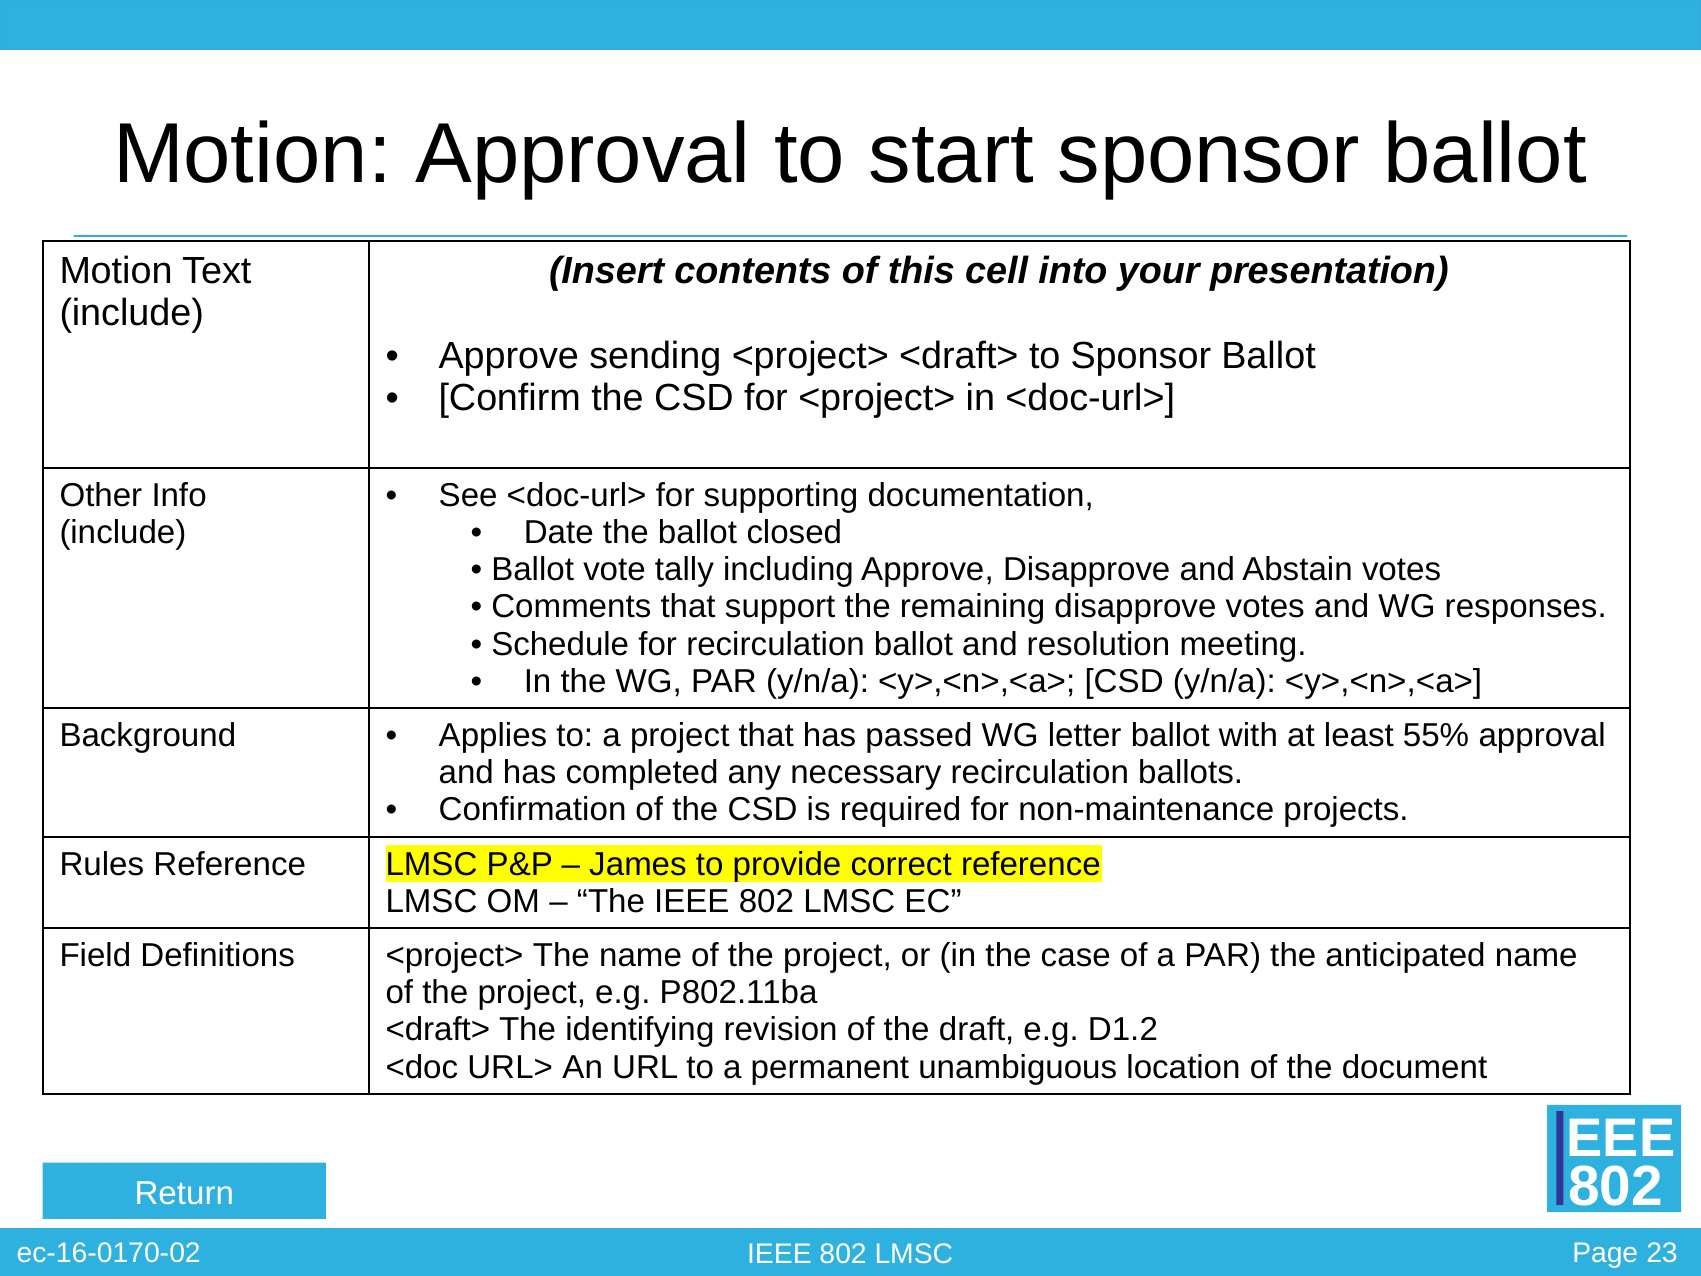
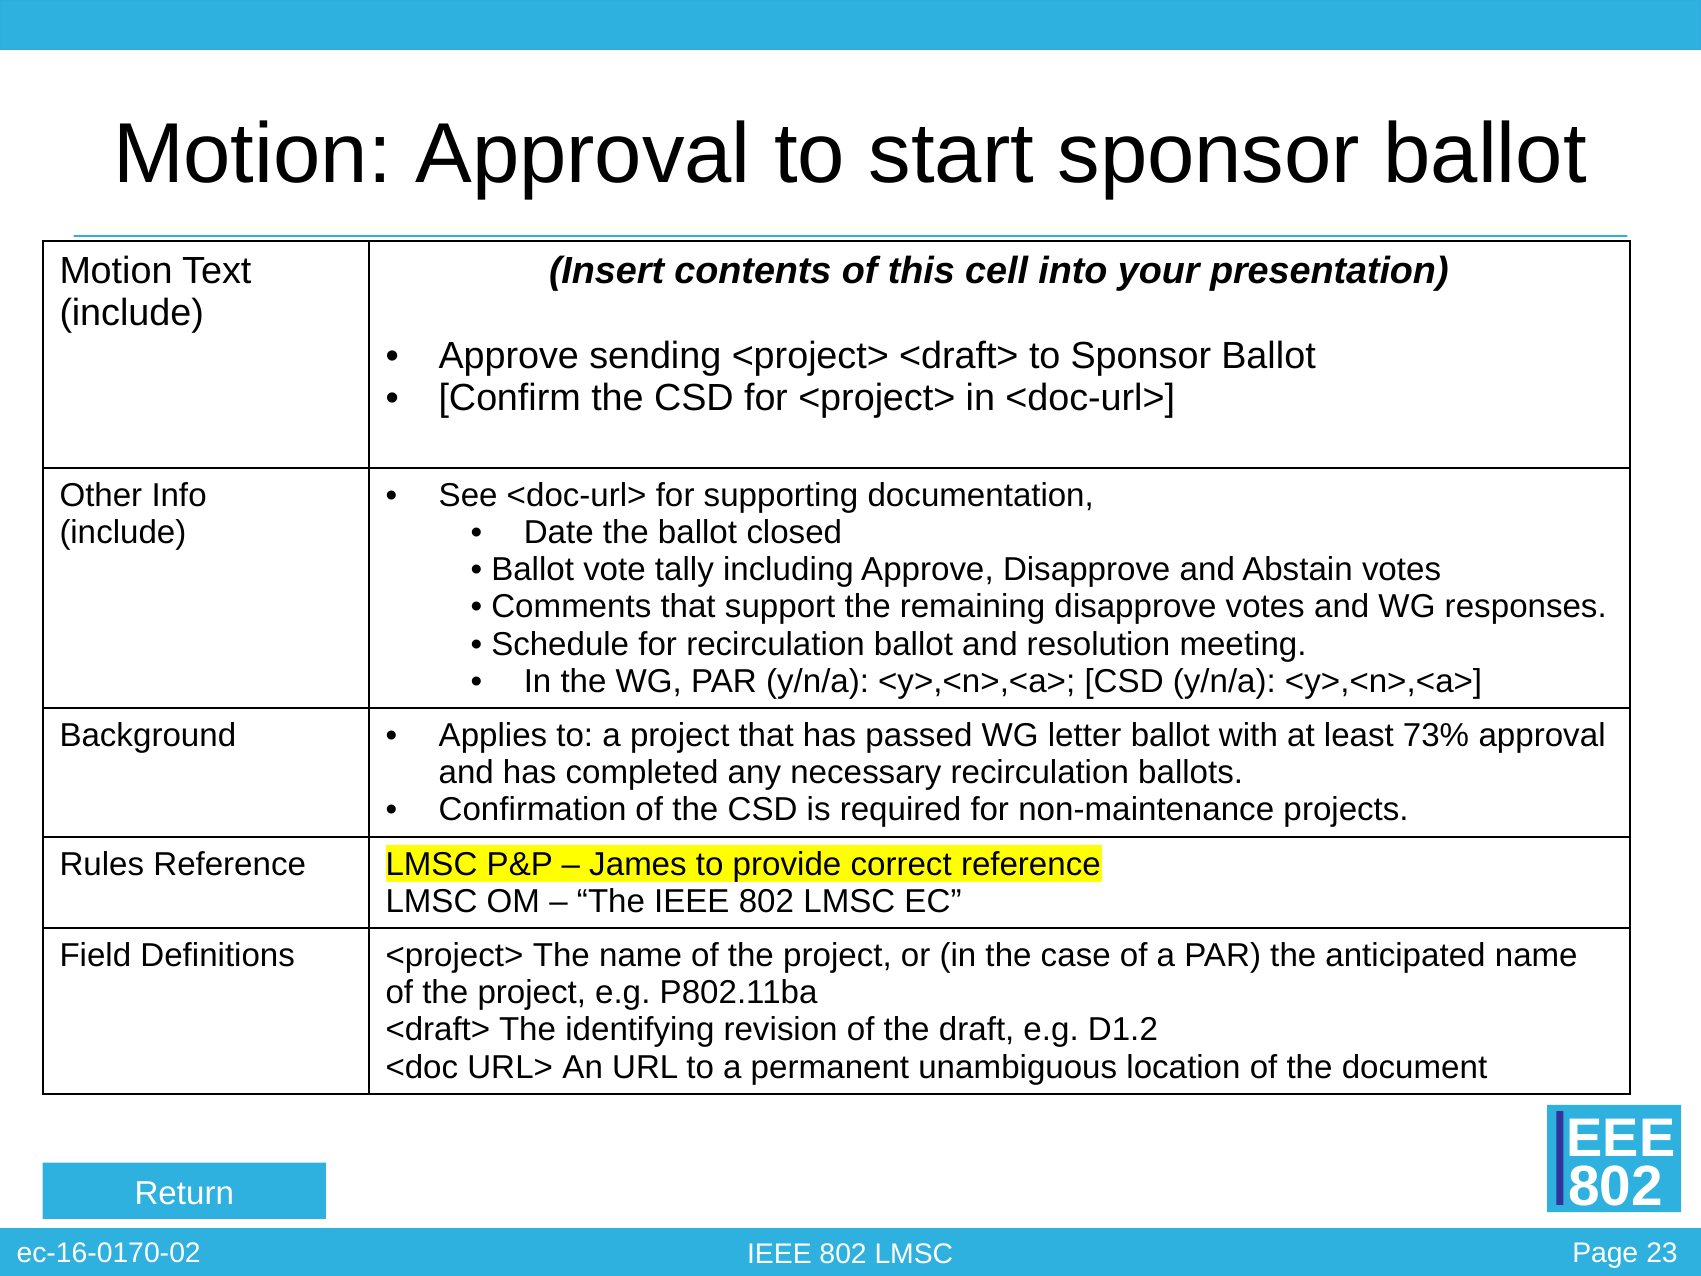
55%: 55% -> 73% (1436, 735)
